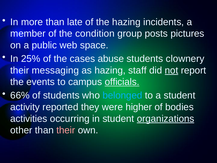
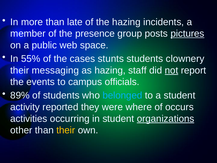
condition: condition -> presence (95, 34)
pictures underline: none -> present (187, 34)
25%: 25% -> 55% (31, 59)
abuse: abuse -> stunts (111, 59)
officials underline: present -> none (122, 82)
66%: 66% -> 89% (20, 95)
higher: higher -> where (139, 107)
bodies: bodies -> occurs (179, 107)
their colour: pink -> yellow (66, 130)
